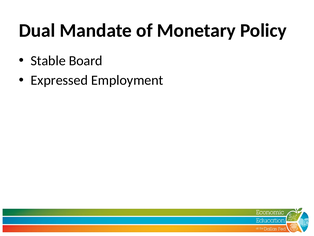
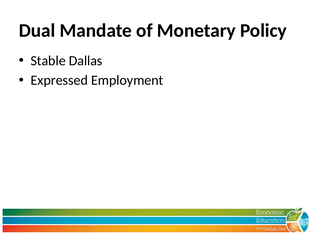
Board: Board -> Dallas (86, 61)
